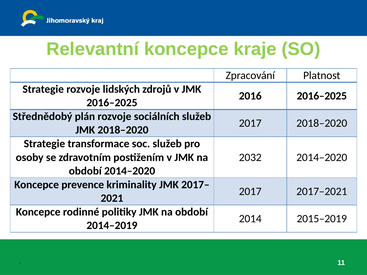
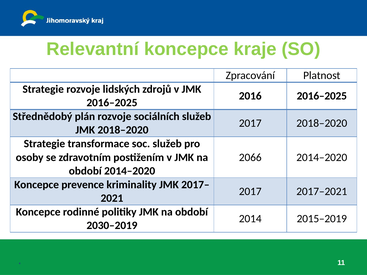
2032: 2032 -> 2066 (250, 157)
2014–2019: 2014–2019 -> 2030–2019 (112, 226)
